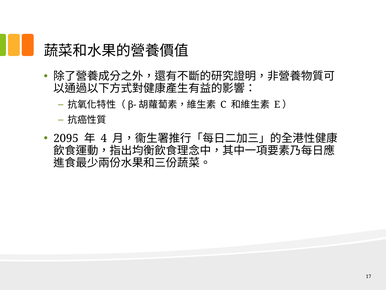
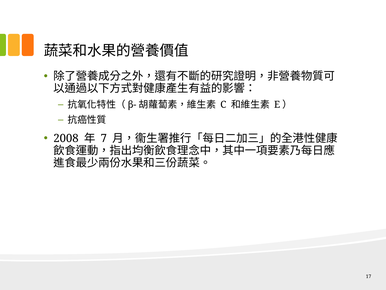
2095: 2095 -> 2008 (66, 138)
4: 4 -> 7 (104, 138)
